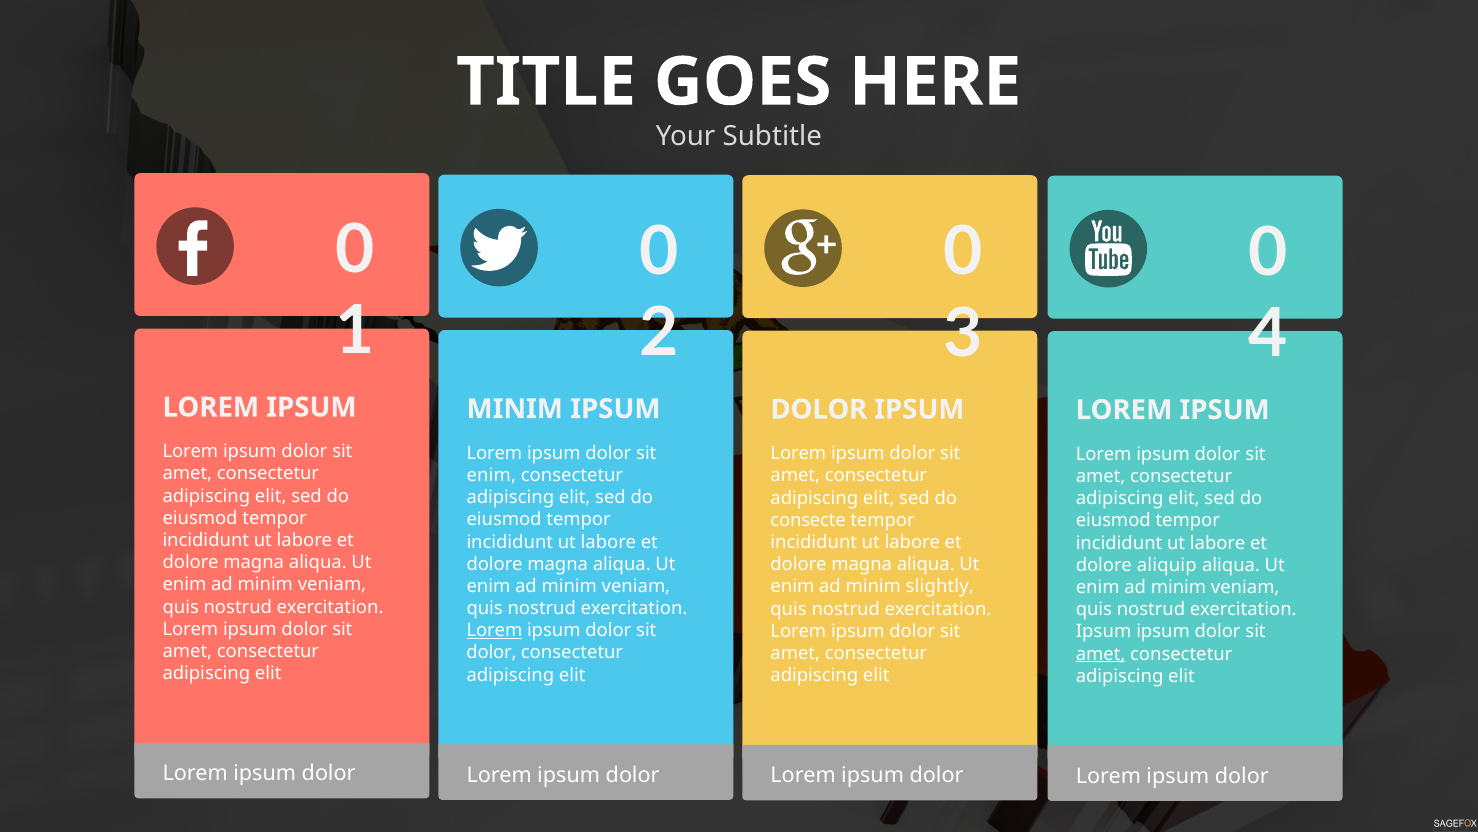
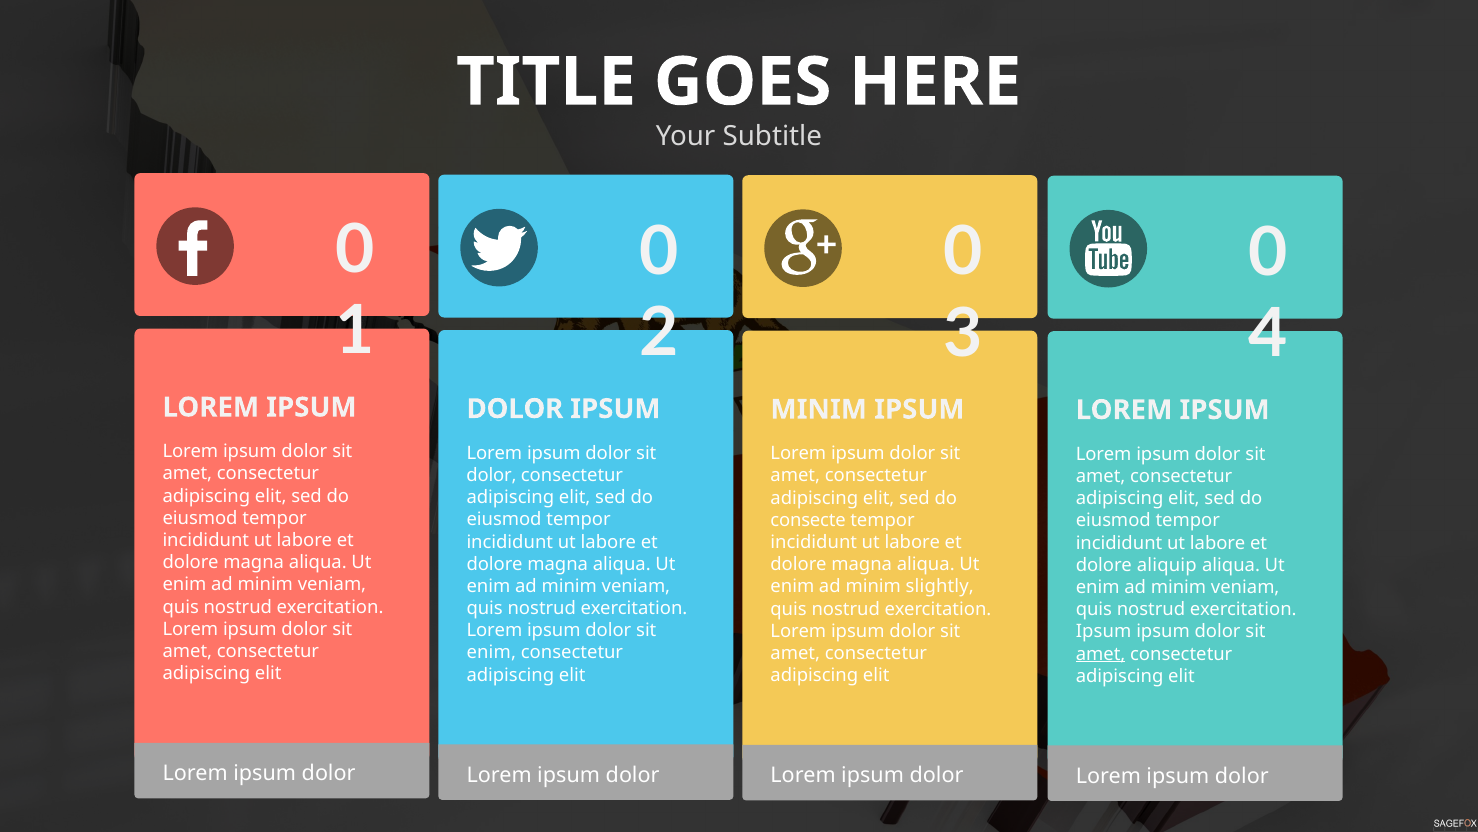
MINIM: MINIM -> DOLOR (515, 409)
DOLOR: DOLOR -> MINIM (819, 409)
enim: enim -> dolor (491, 475)
Lorem underline: present -> none (494, 630)
dolor: dolor -> enim (491, 652)
